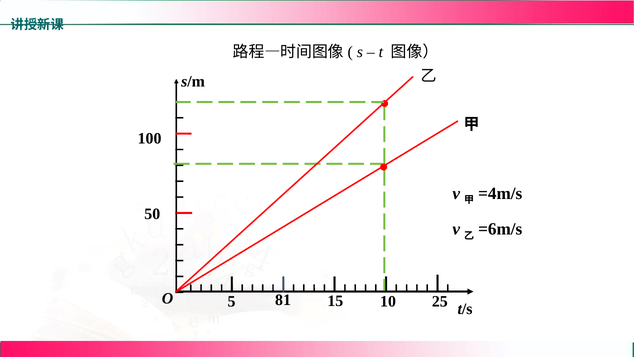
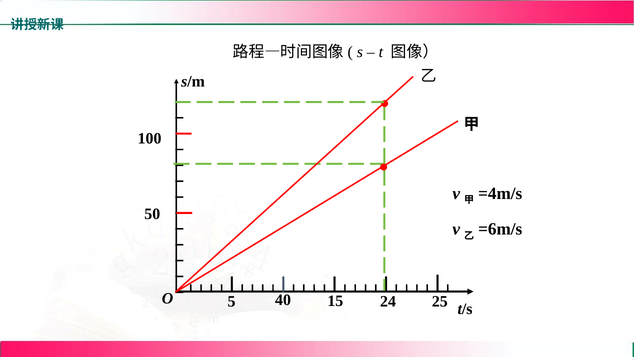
81: 81 -> 40 (283, 300)
10: 10 -> 24 (388, 301)
